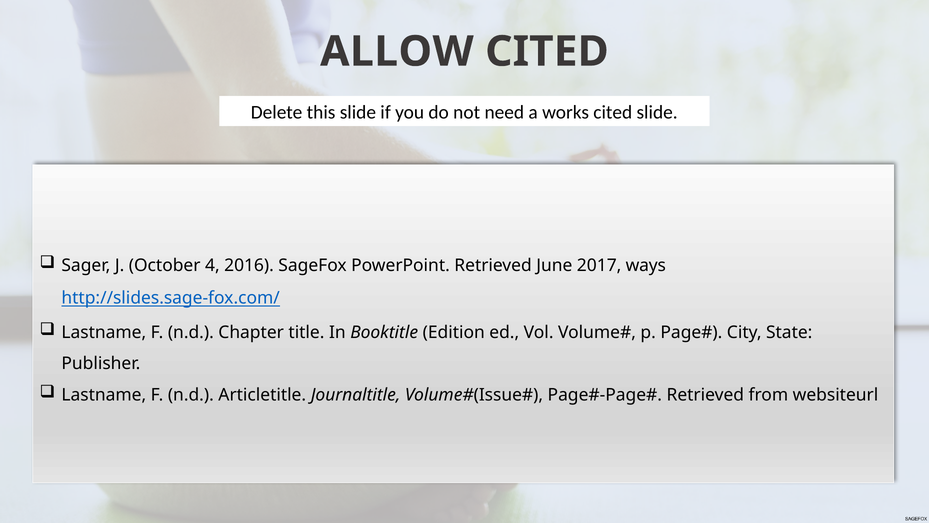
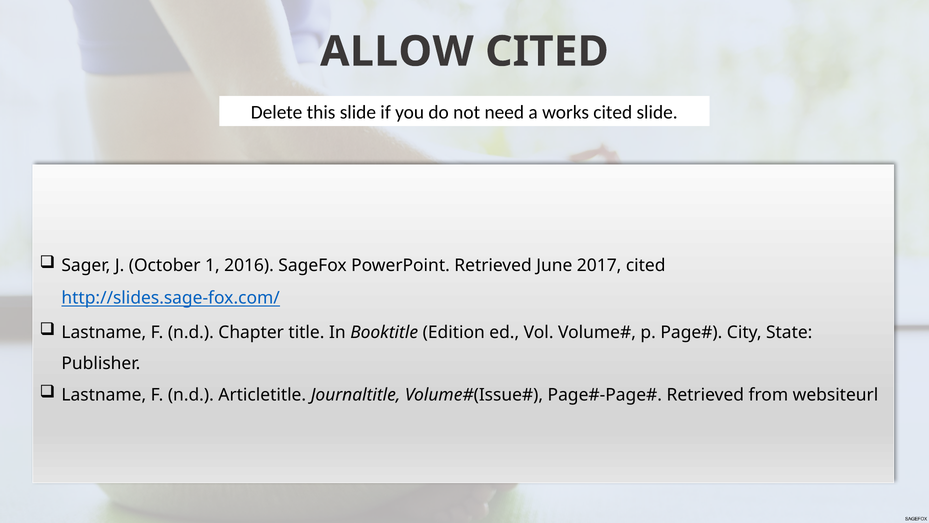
4: 4 -> 1 (212, 265)
2017 ways: ways -> cited (646, 265)
